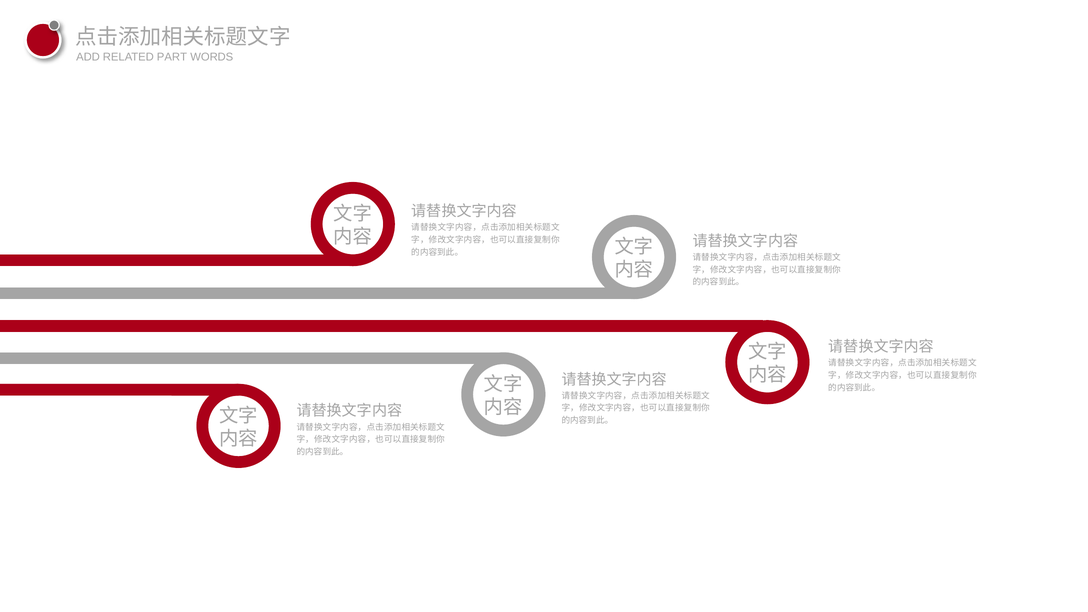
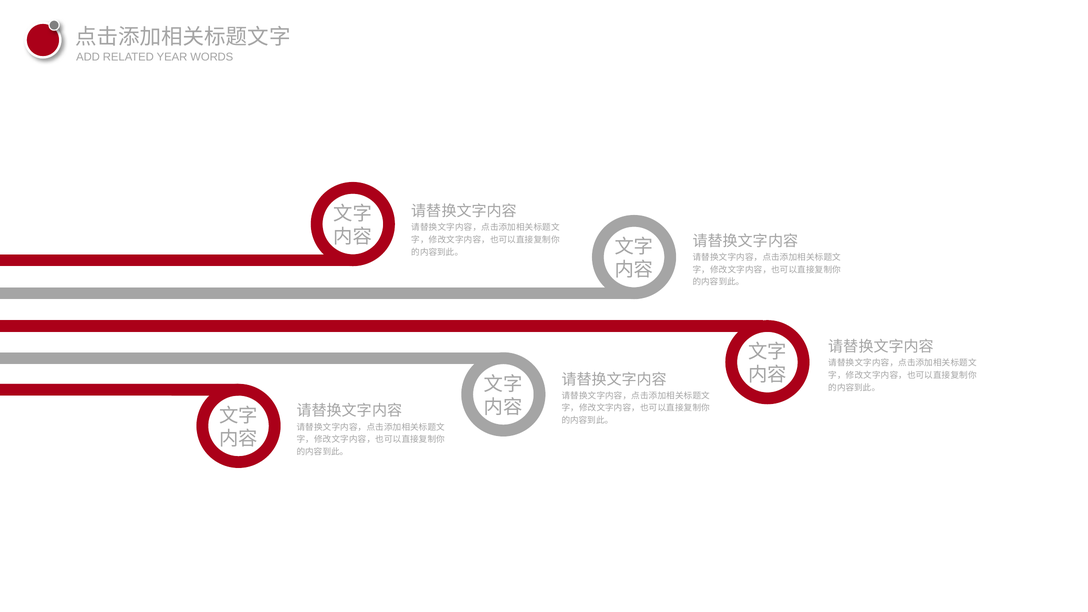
PART: PART -> YEAR (172, 57)
